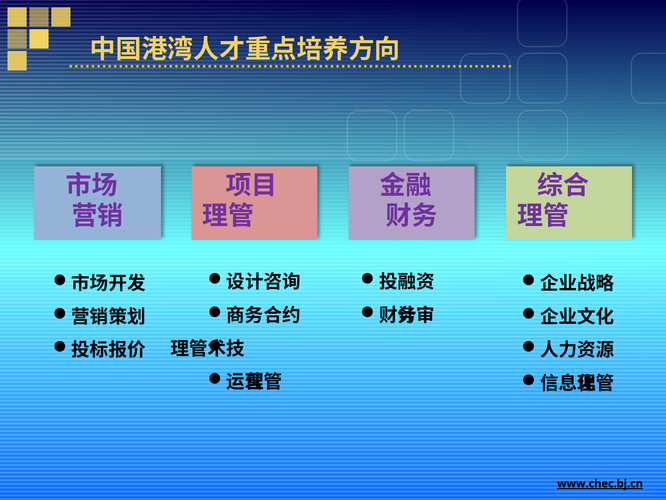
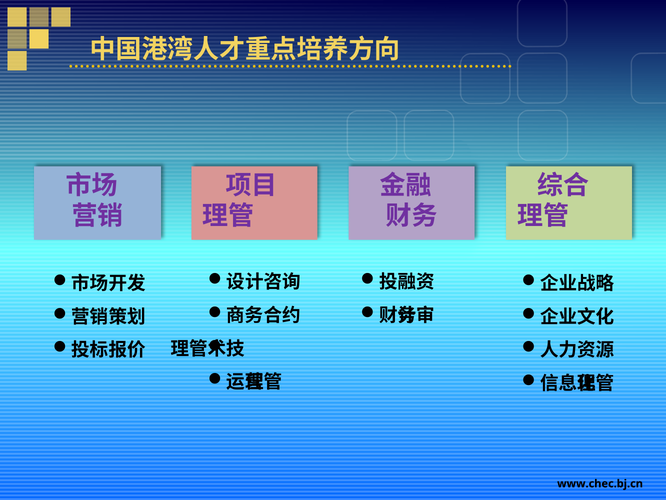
www.chec.bj.cn underline: present -> none (600, 483)
